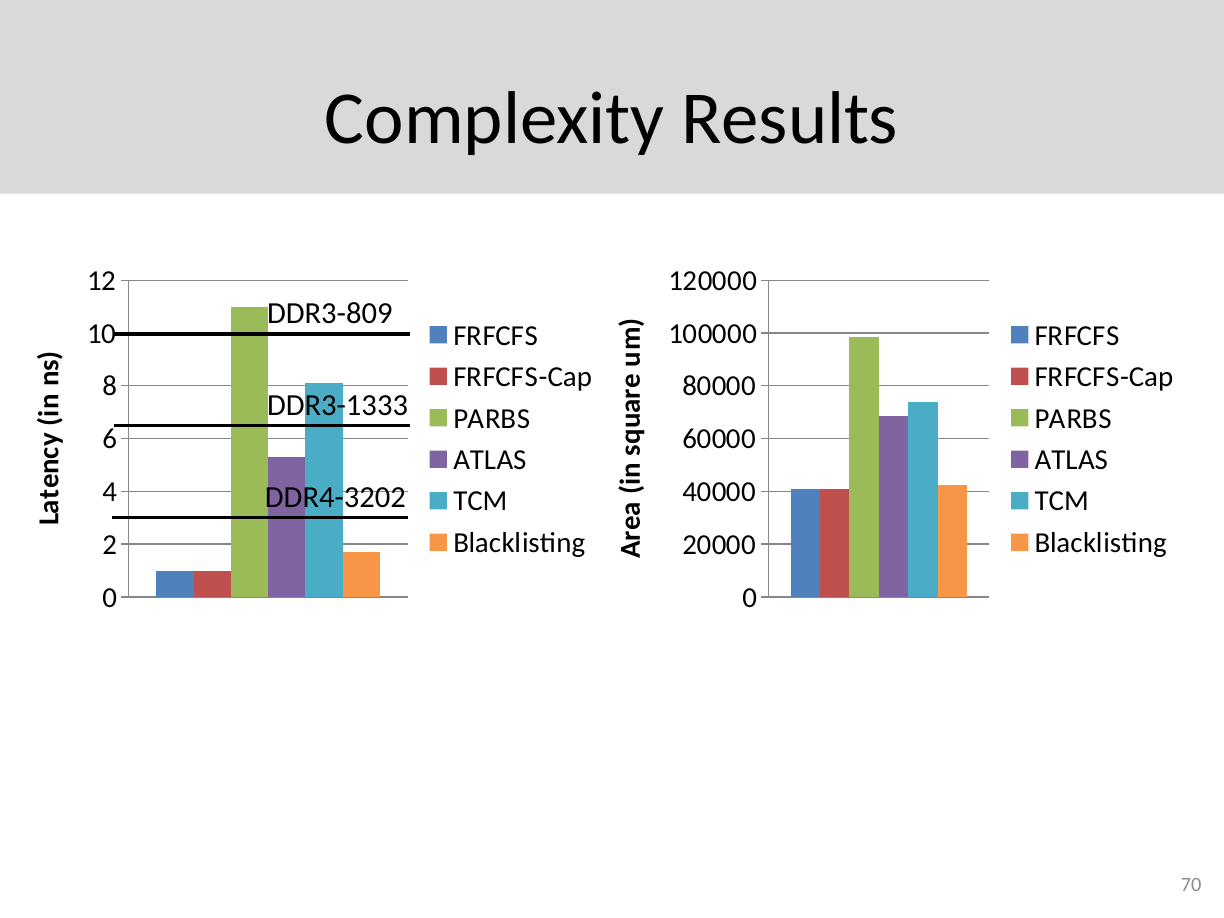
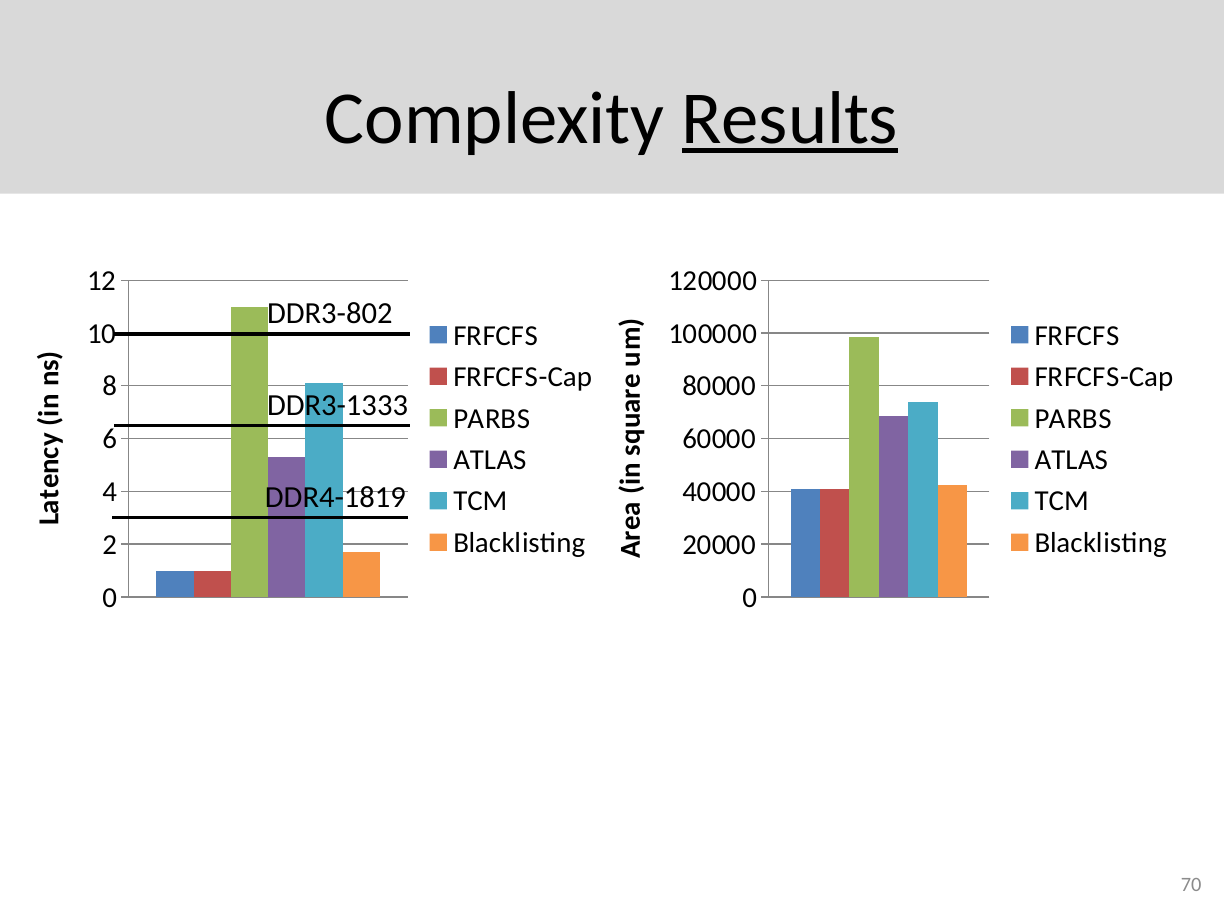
Results underline: none -> present (790, 118)
DDR3-809: DDR3-809 -> DDR3-802 (330, 314)
DDR4-3202: DDR4-3202 -> DDR4-1819 (335, 497)
